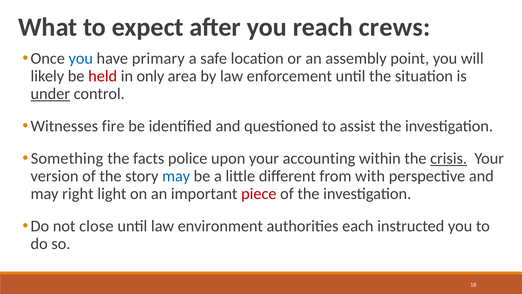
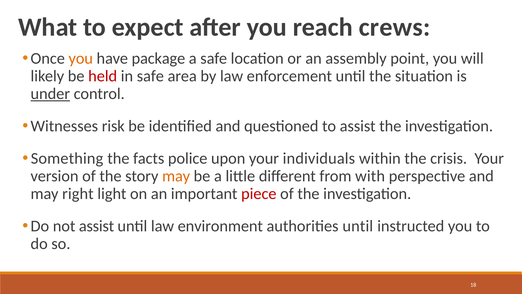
you colour: blue -> orange (81, 58)
primary: primary -> package (158, 58)
in only: only -> safe (150, 76)
fire: fire -> risk (113, 126)
accounting: accounting -> individuals (319, 158)
crisis underline: present -> none (449, 158)
may colour: blue -> orange (176, 176)
not close: close -> assist (97, 226)
authorities each: each -> until (358, 226)
